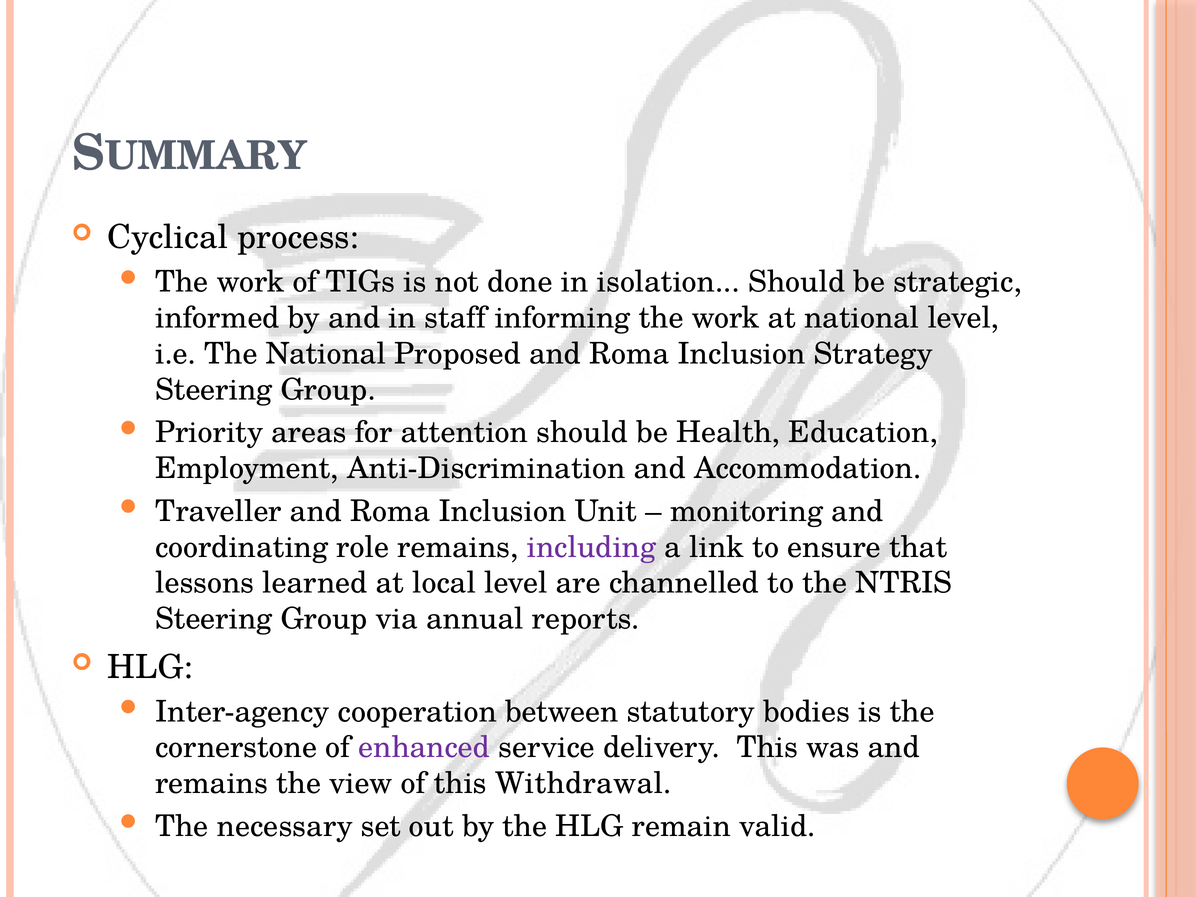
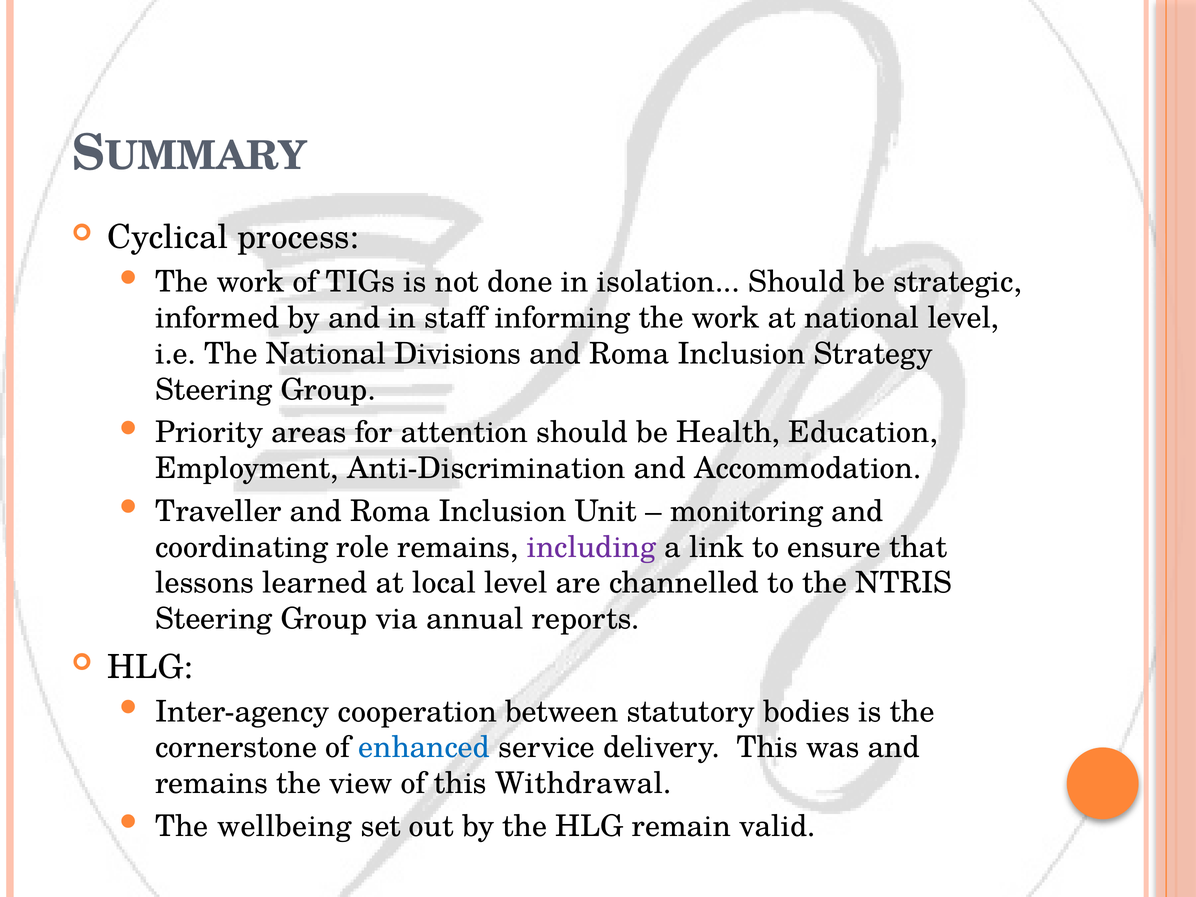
Proposed: Proposed -> Divisions (458, 354)
enhanced colour: purple -> blue (424, 748)
necessary: necessary -> wellbeing (285, 826)
